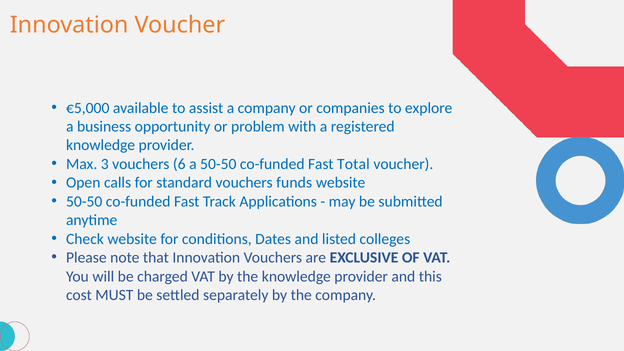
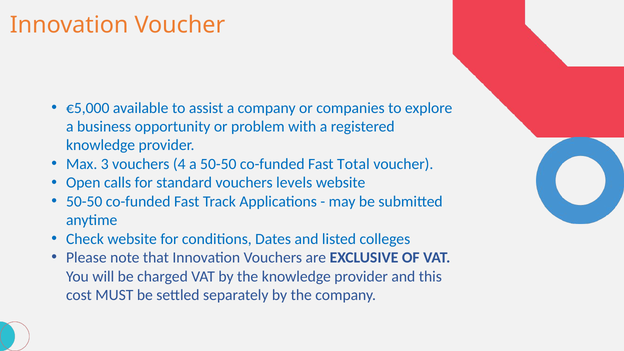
6: 6 -> 4 (179, 164)
funds: funds -> levels (294, 183)
